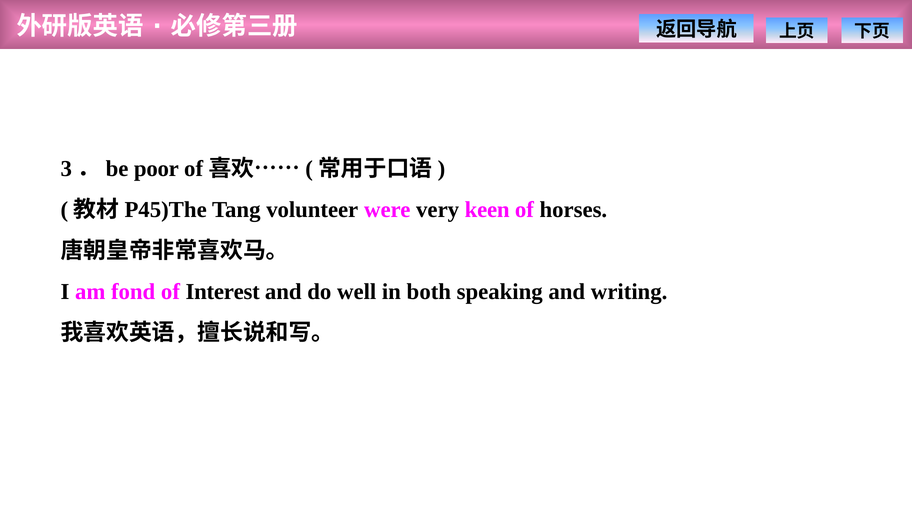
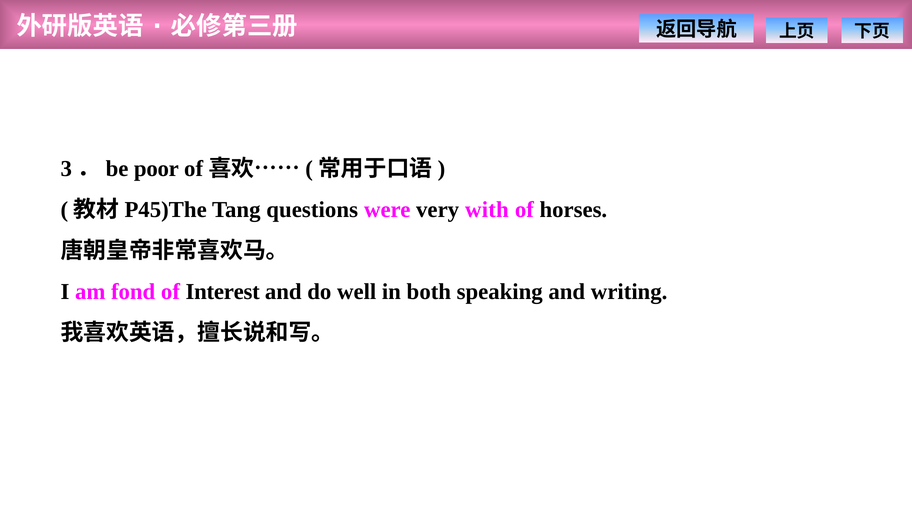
volunteer: volunteer -> questions (312, 210)
keen: keen -> with (487, 210)
